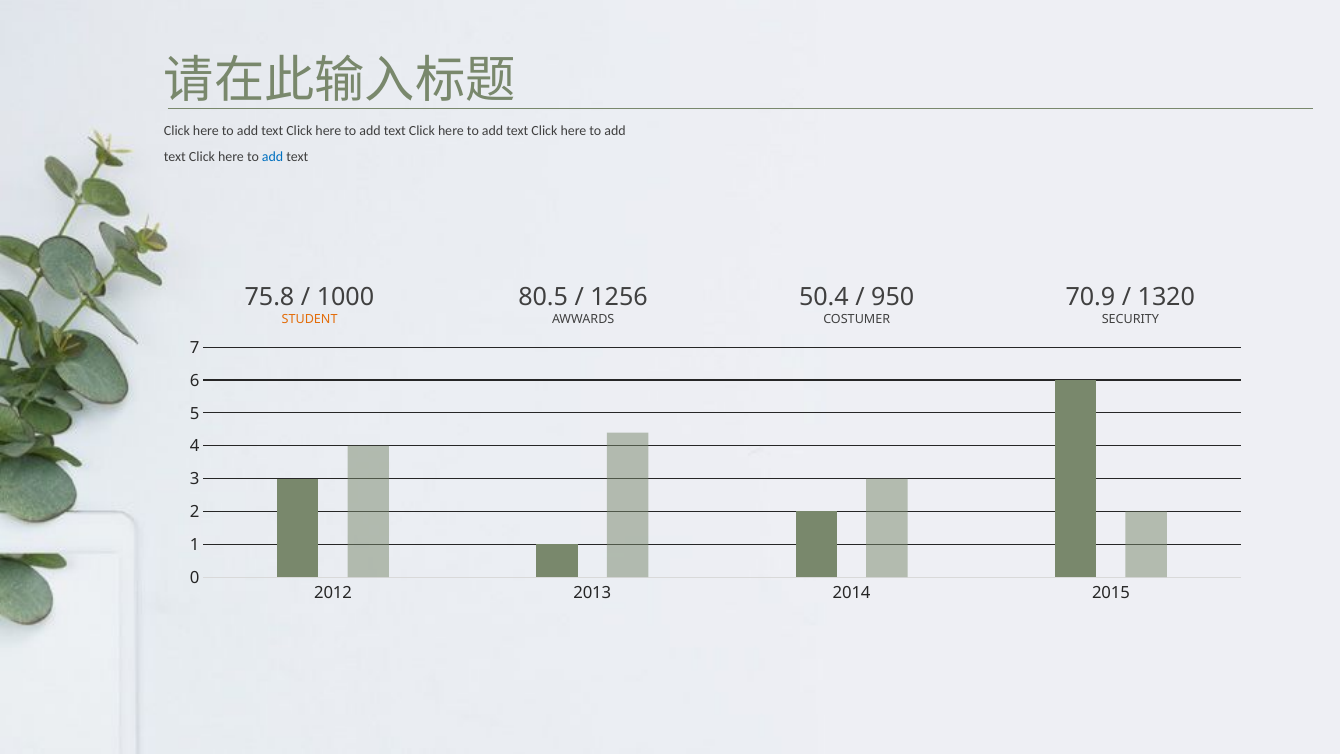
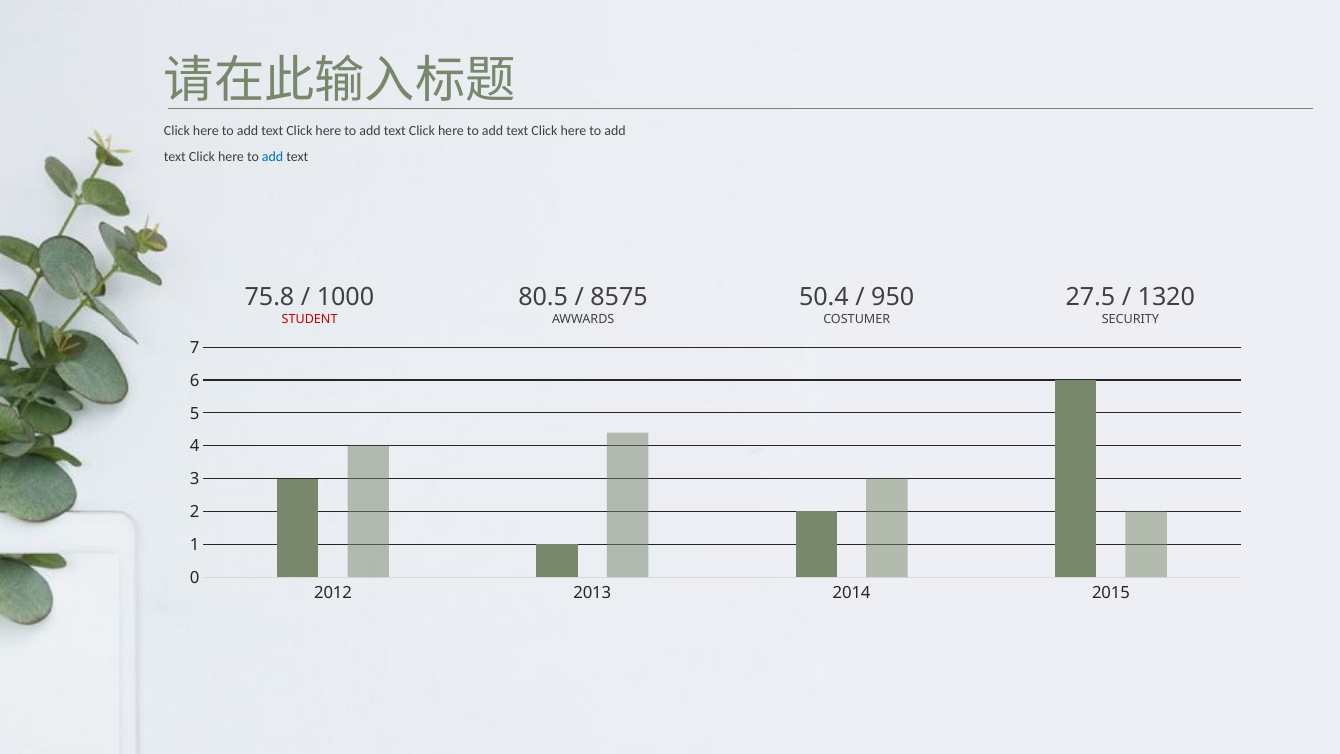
1256: 1256 -> 8575 (619, 297)
70.9: 70.9 -> 27.5 (1090, 297)
STUDENT colour: orange -> red (310, 319)
